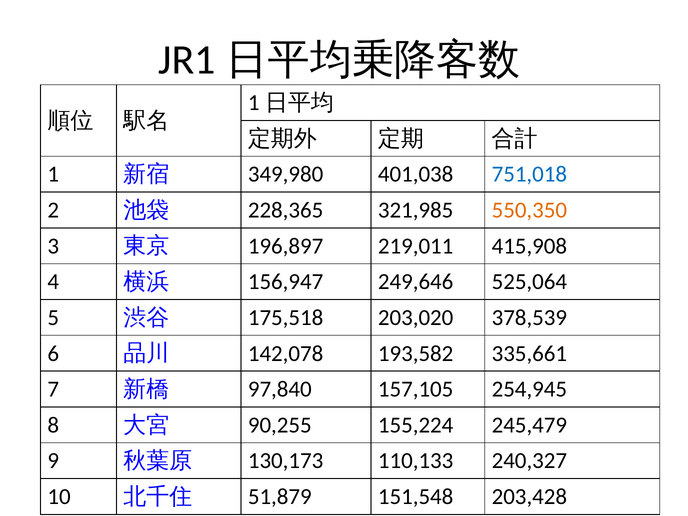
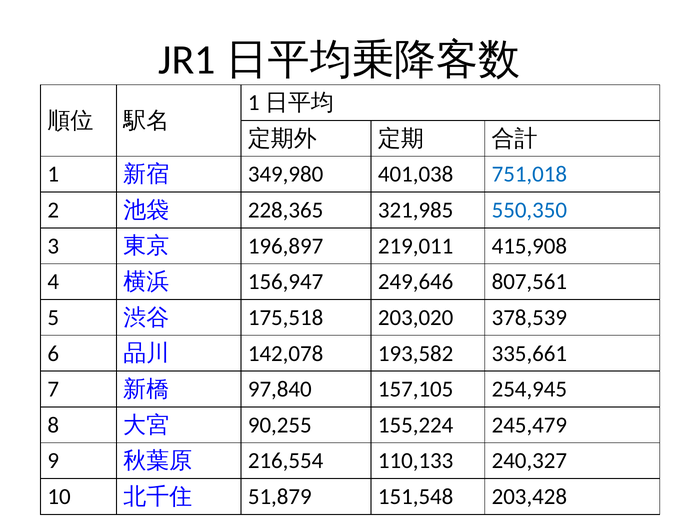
550,350 colour: orange -> blue (529, 210)
525,064: 525,064 -> 807,561 (529, 282)
130,173: 130,173 -> 216,554 (286, 461)
